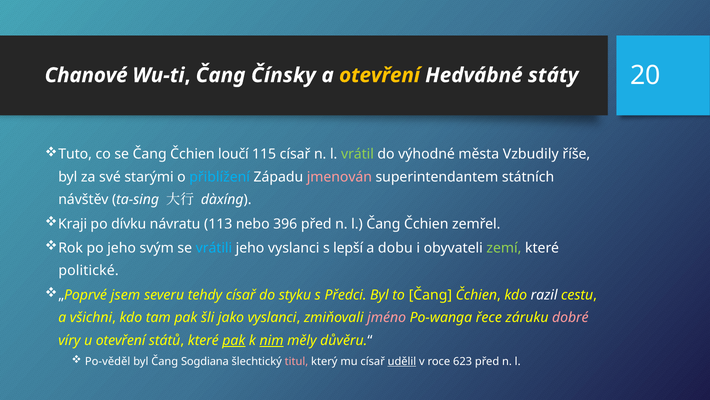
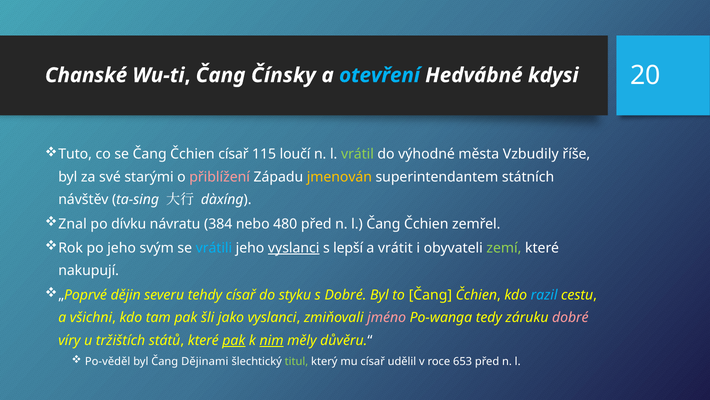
Chanové: Chanové -> Chanské (86, 75)
otevření colour: yellow -> light blue (380, 75)
státy: státy -> kdysi (553, 75)
Čchien loučí: loučí -> císař (233, 154)
115 císař: císař -> loučí (295, 154)
přiblížení colour: light blue -> pink (220, 177)
jmenován colour: pink -> yellow (339, 177)
Kraji: Kraji -> Znal (73, 224)
113: 113 -> 384 (218, 224)
396: 396 -> 480 (285, 224)
vyslanci underline: none -> present (294, 248)
dobu: dobu -> vrátit (395, 248)
politické: politické -> nakupují (89, 270)
jsem: jsem -> dějin (126, 294)
s Předci: Předci -> Dobré (345, 294)
razil colour: white -> light blue (544, 294)
řece: řece -> tedy (489, 317)
u otevření: otevření -> tržištích (121, 340)
Sogdiana: Sogdiana -> Dějinami (205, 361)
titul colour: pink -> light green (296, 361)
udělil underline: present -> none (402, 361)
623: 623 -> 653 (463, 361)
